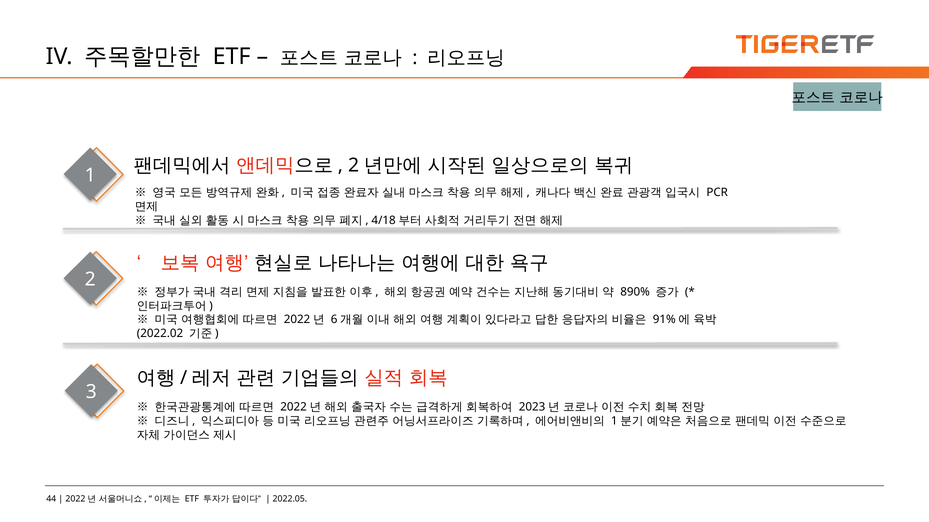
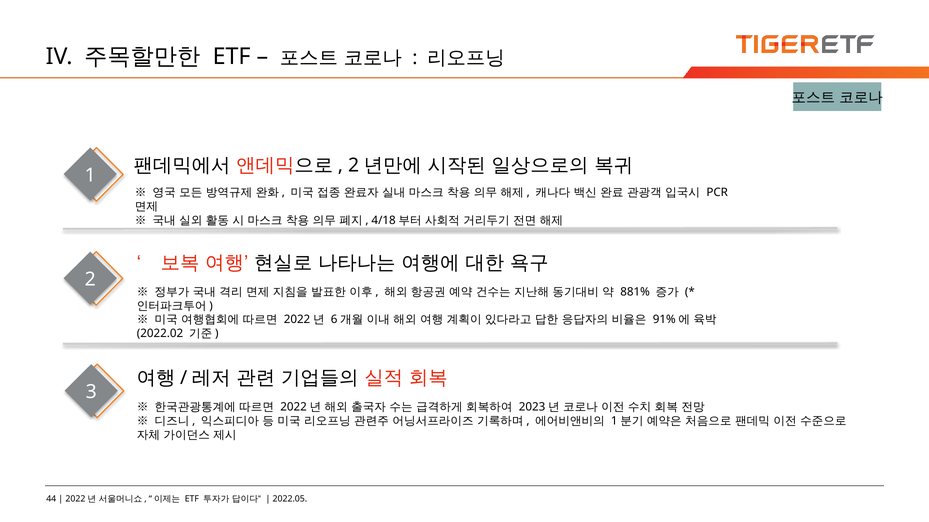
890%: 890% -> 881% (635, 292)
